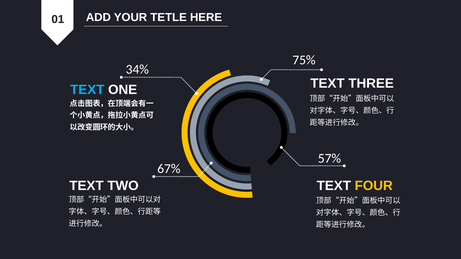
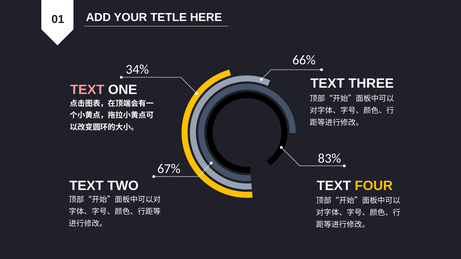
75%: 75% -> 66% (304, 60)
TEXT colour: light blue -> pink (87, 90)
57%: 57% -> 83% (329, 159)
